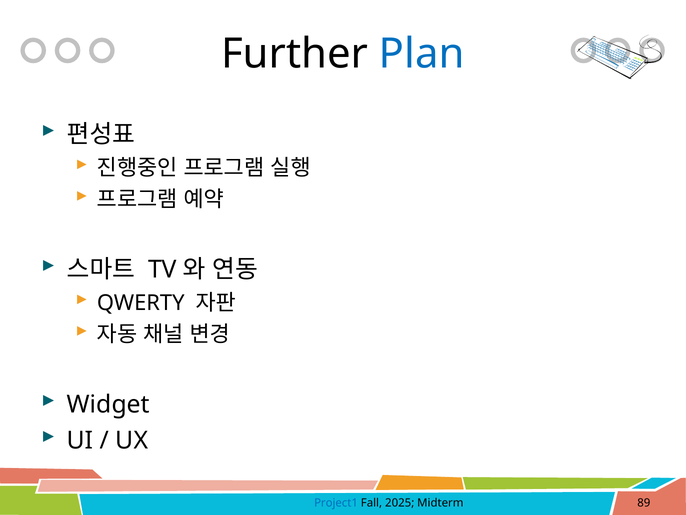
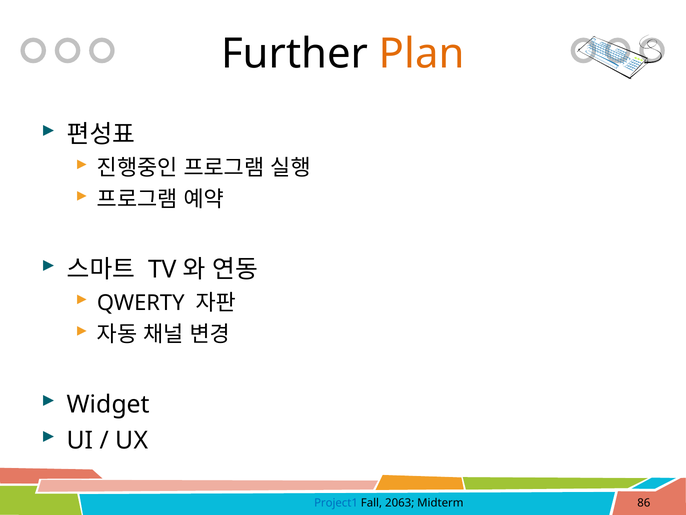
Plan colour: blue -> orange (422, 54)
2025: 2025 -> 2063 (400, 502)
89: 89 -> 86 (644, 502)
